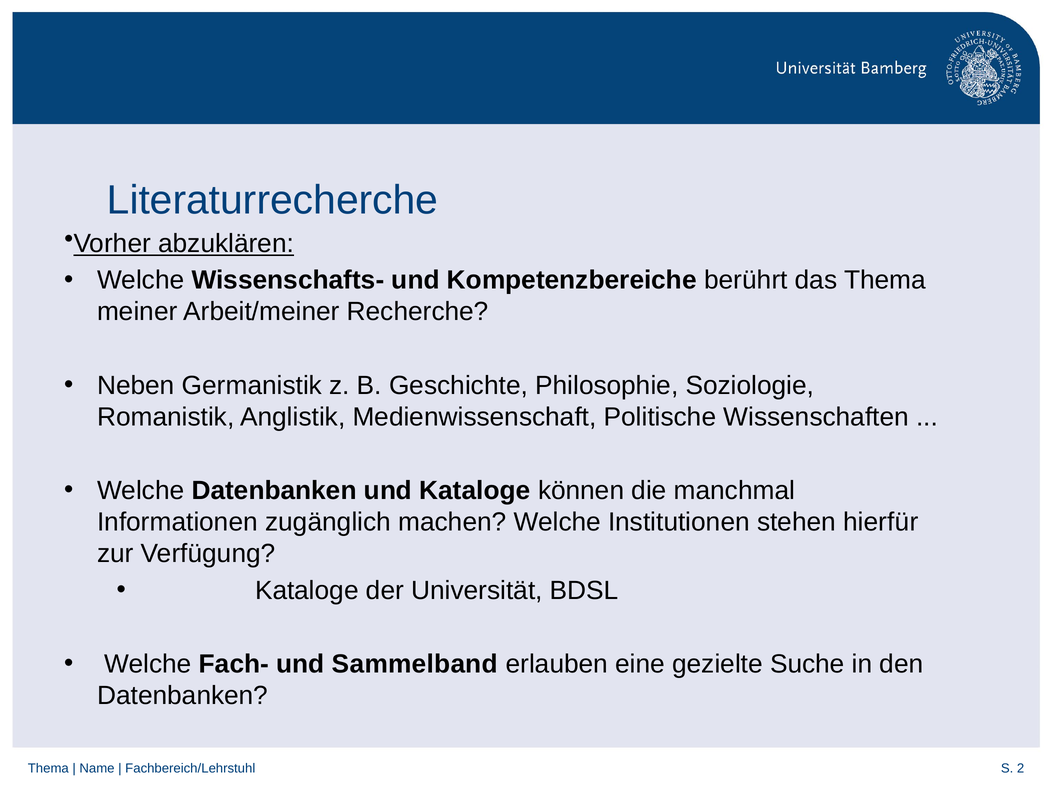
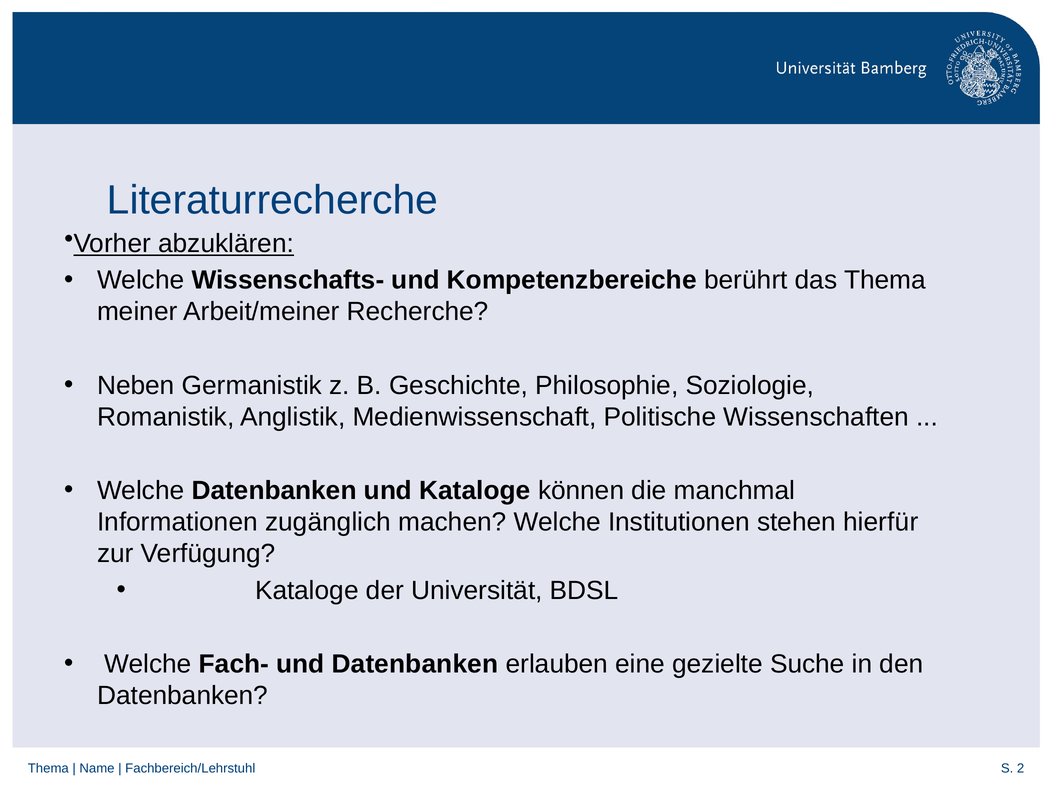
und Sammelband: Sammelband -> Datenbanken (415, 664)
